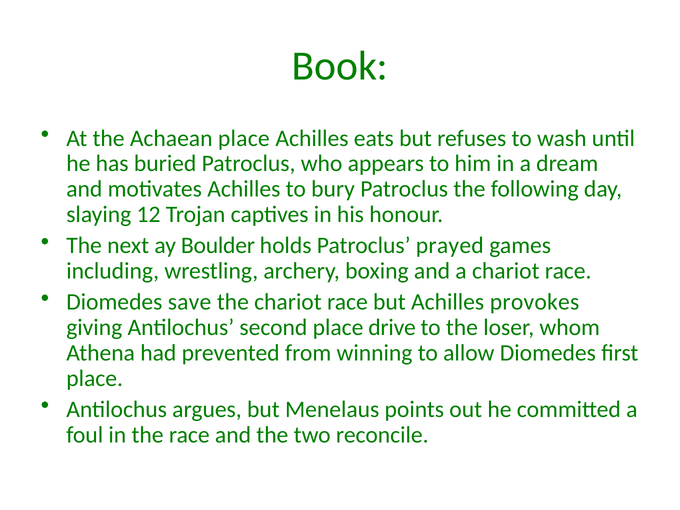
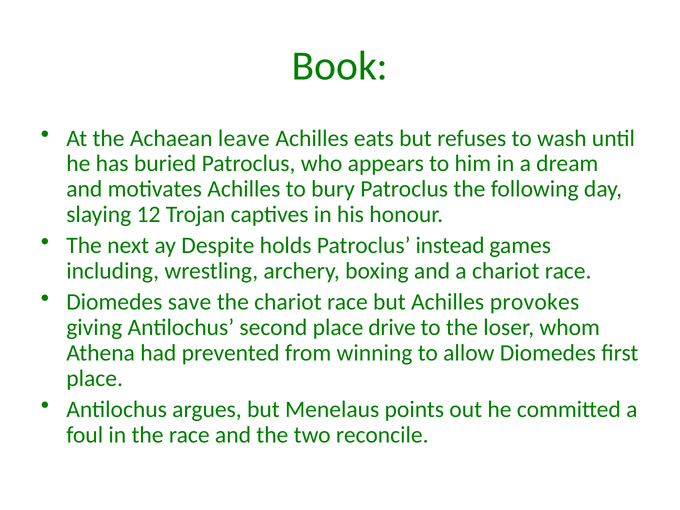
Achaean place: place -> leave (244, 138)
Boulder: Boulder -> Despite (218, 246)
prayed: prayed -> instead (450, 246)
